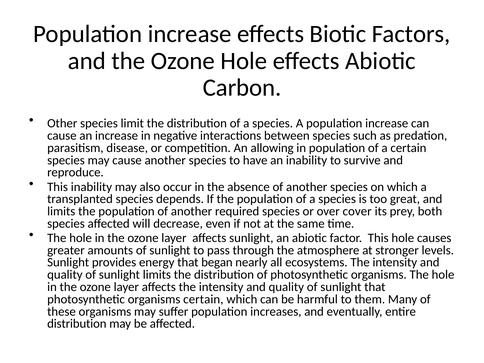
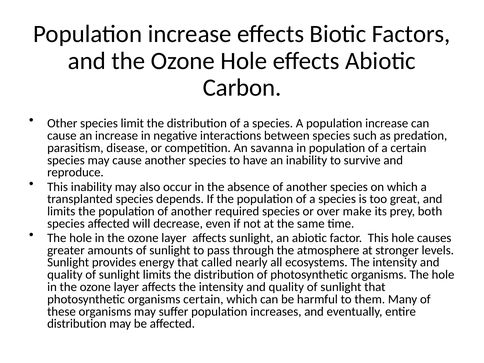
allowing: allowing -> savanna (272, 148)
cover: cover -> make (357, 211)
began: began -> called (217, 262)
